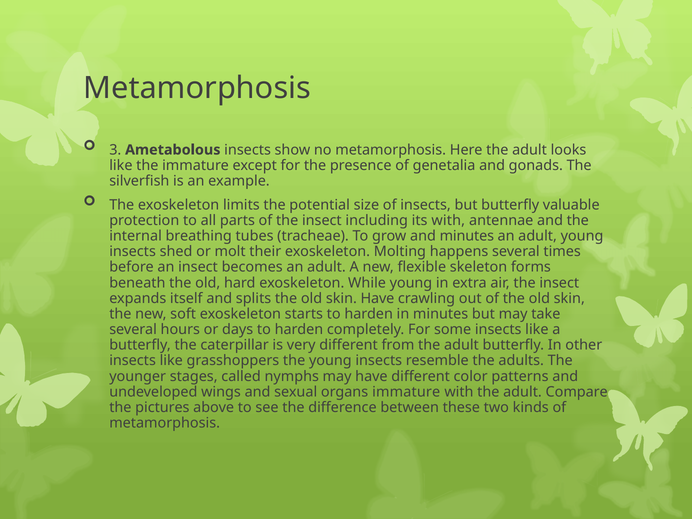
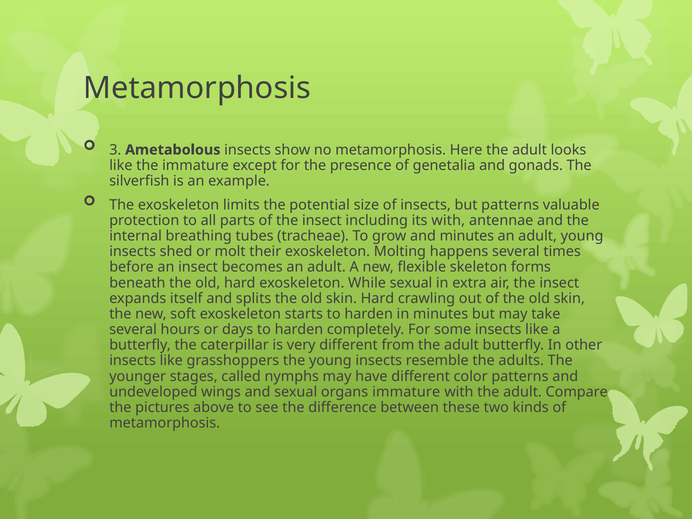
but butterfly: butterfly -> patterns (510, 205)
While young: young -> sexual (411, 283)
skin Have: Have -> Hard (377, 298)
